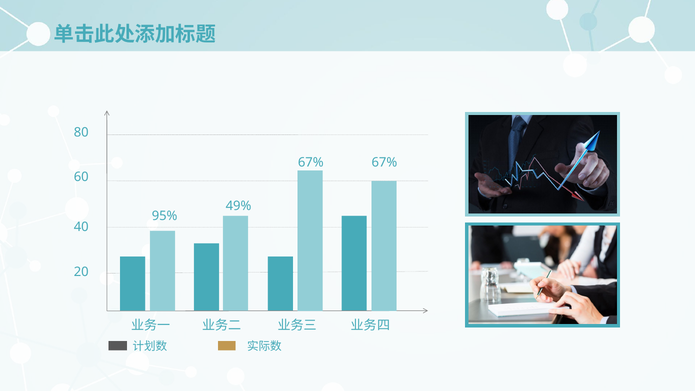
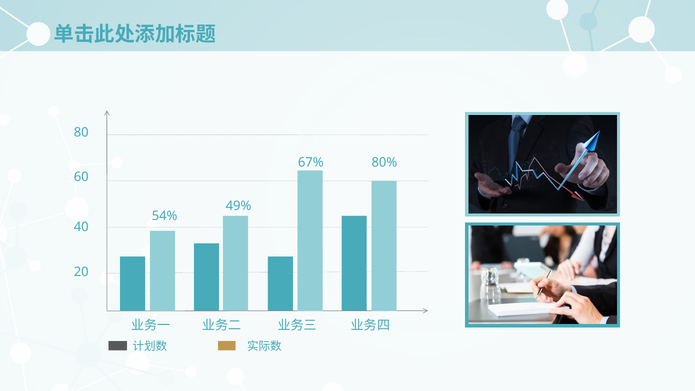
67% 67%: 67% -> 80% (384, 162)
95%: 95% -> 54% (165, 216)
